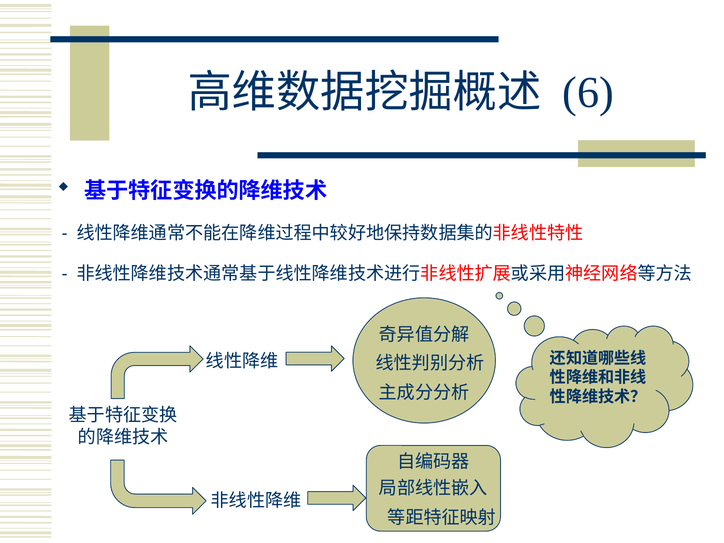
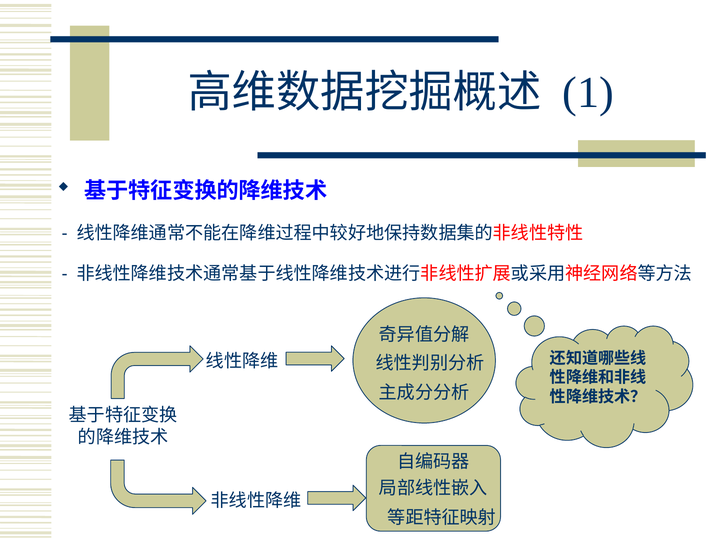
6: 6 -> 1 (588, 92)
